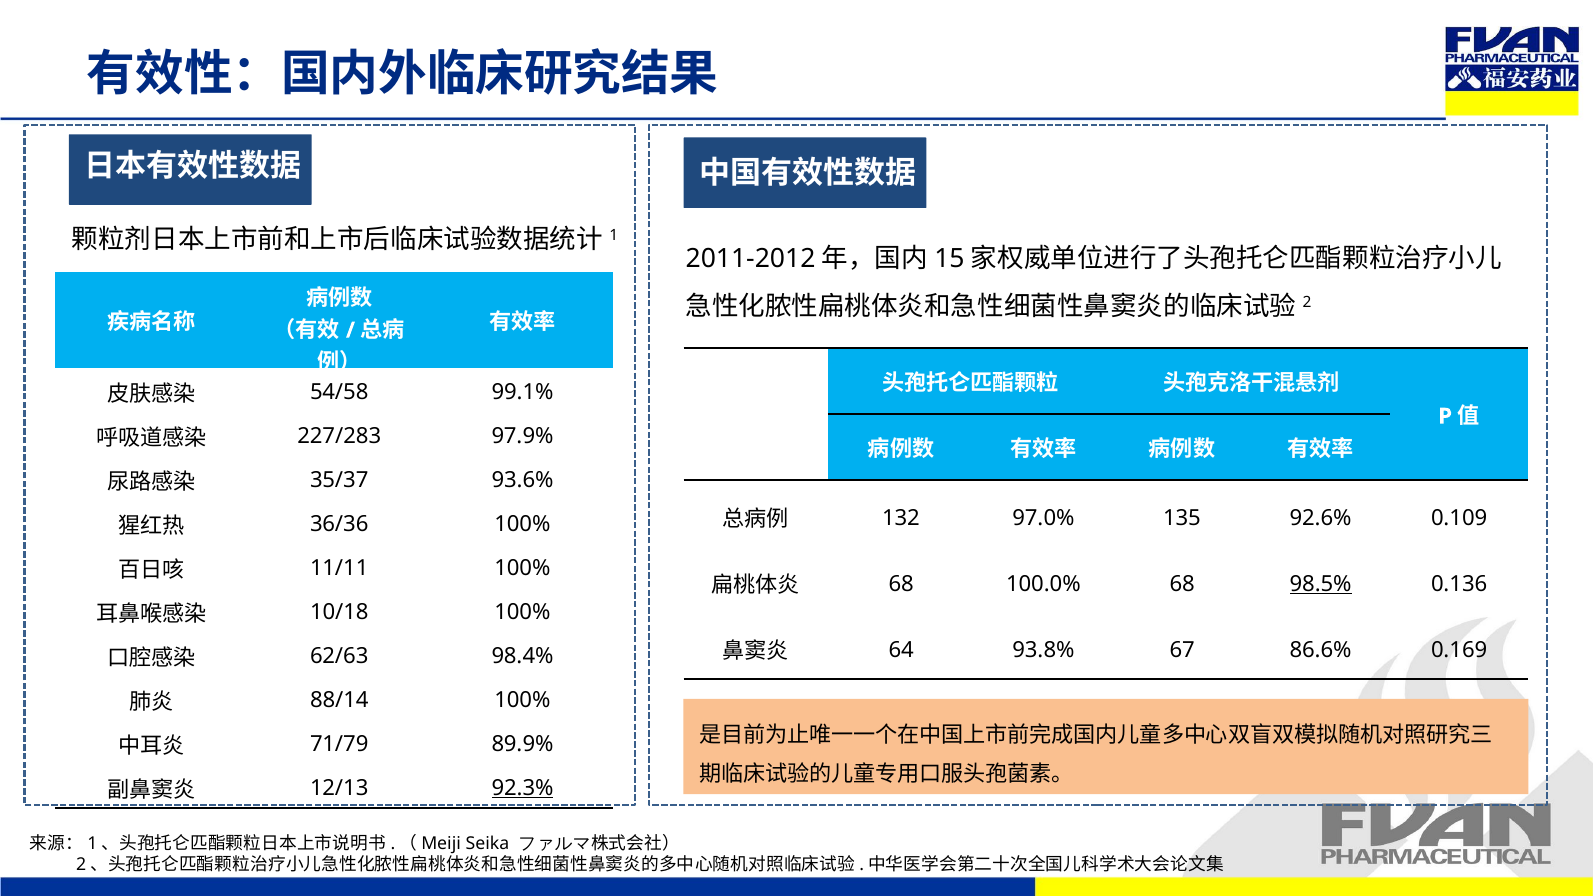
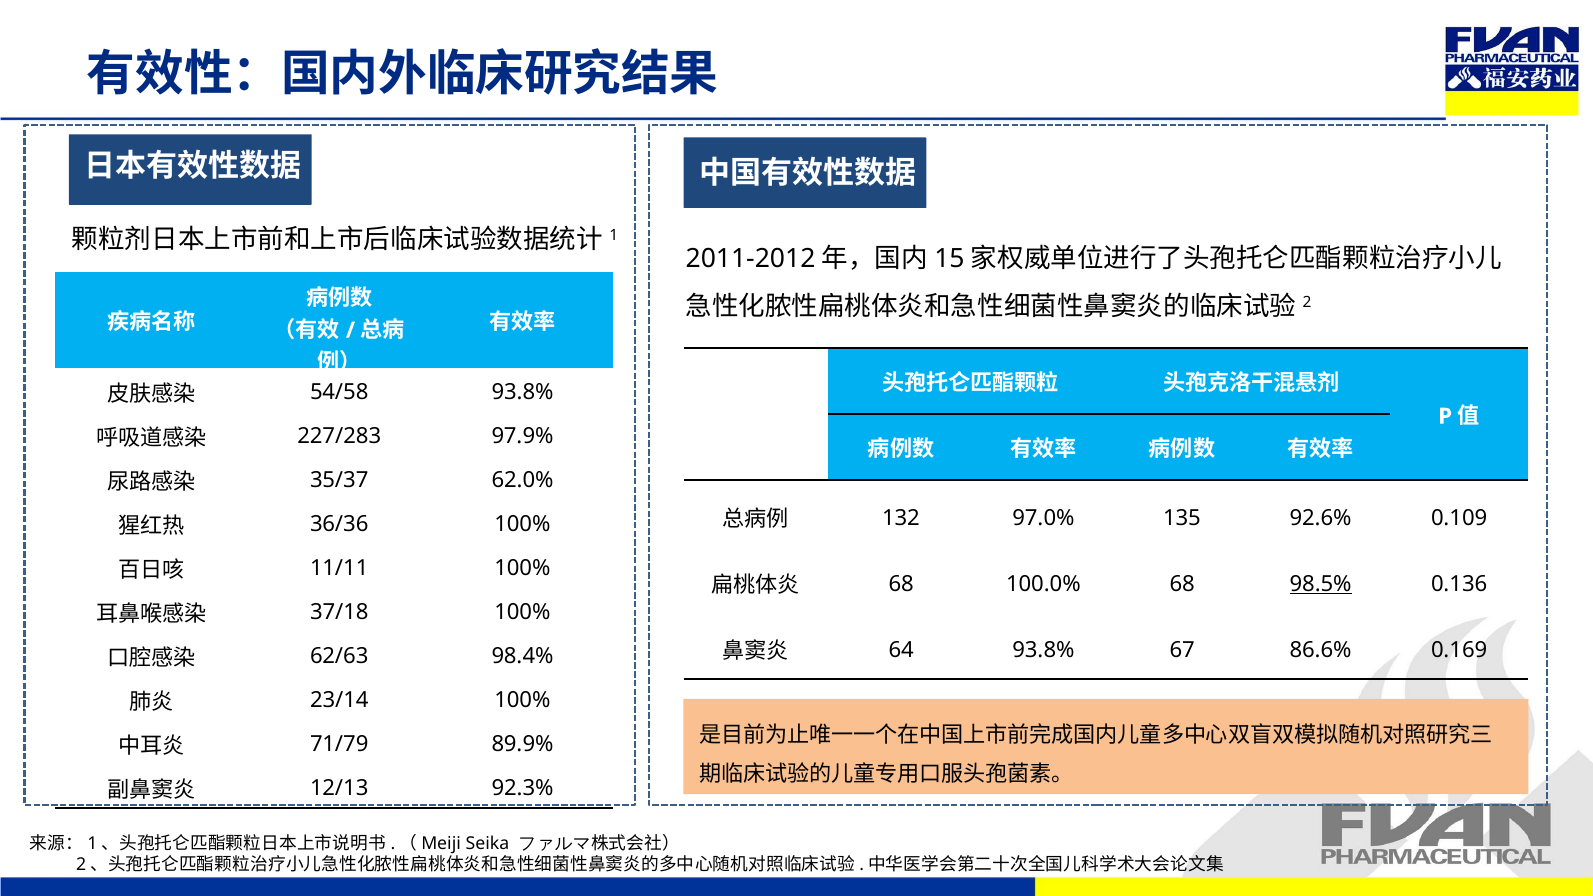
54/58 99.1%: 99.1% -> 93.8% (523, 392)
93.6%: 93.6% -> 62.0% (523, 480)
10/18: 10/18 -> 37/18 (339, 612)
88/14: 88/14 -> 23/14 (339, 700)
92.3% underline: present -> none (523, 788)
